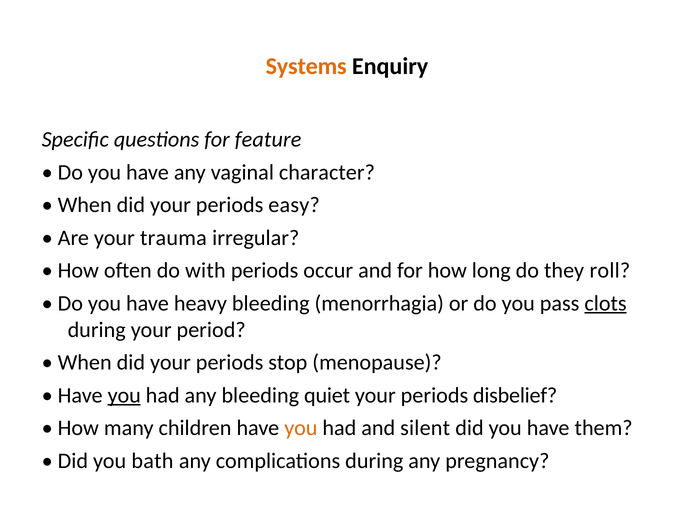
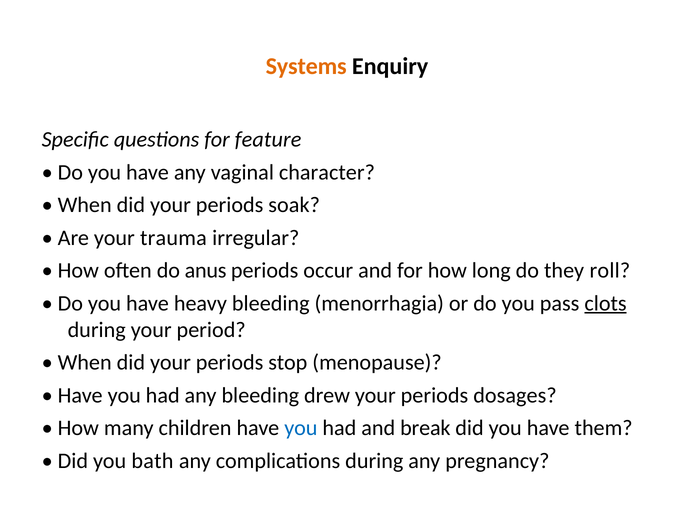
easy: easy -> soak (294, 205)
with: with -> anus (206, 271)
you underline: present -> none (124, 396)
quiet: quiet -> drew (327, 396)
disbelief: disbelief -> dosages (515, 396)
you colour: orange -> blue (301, 428)
silent: silent -> break (425, 428)
